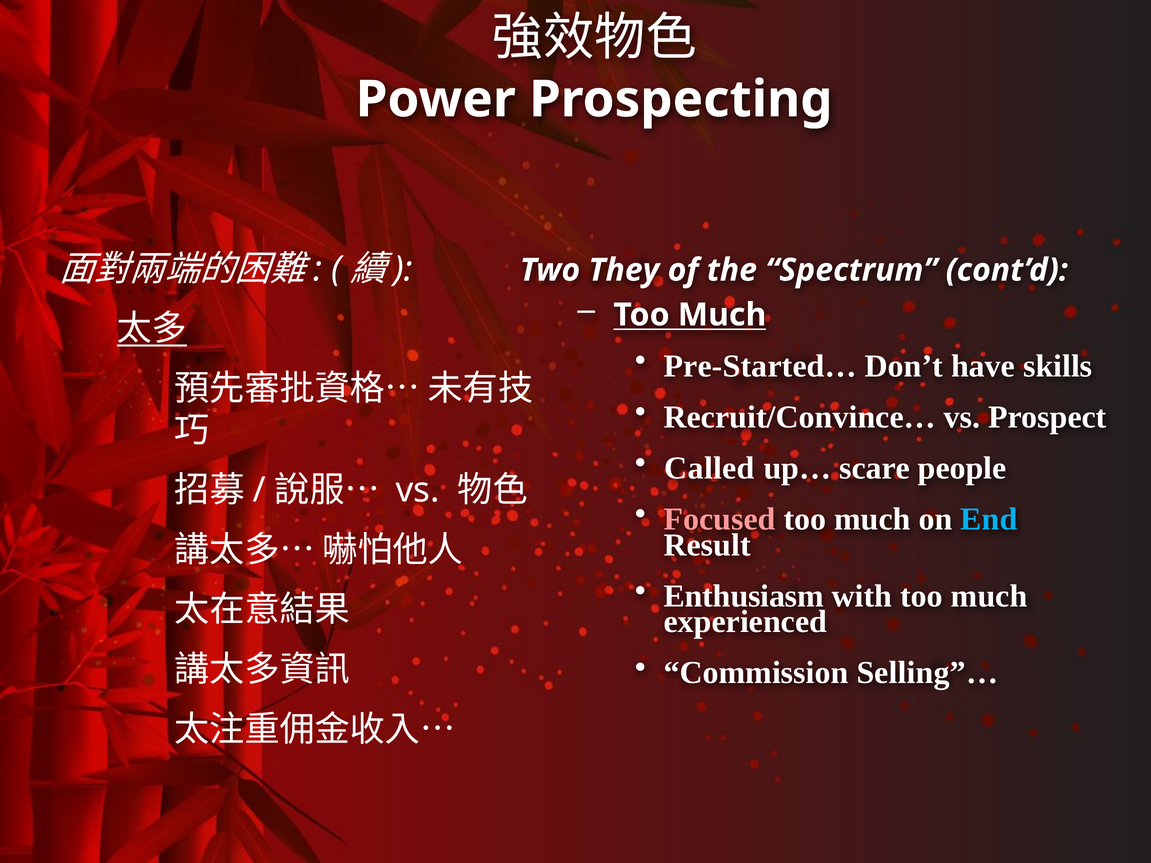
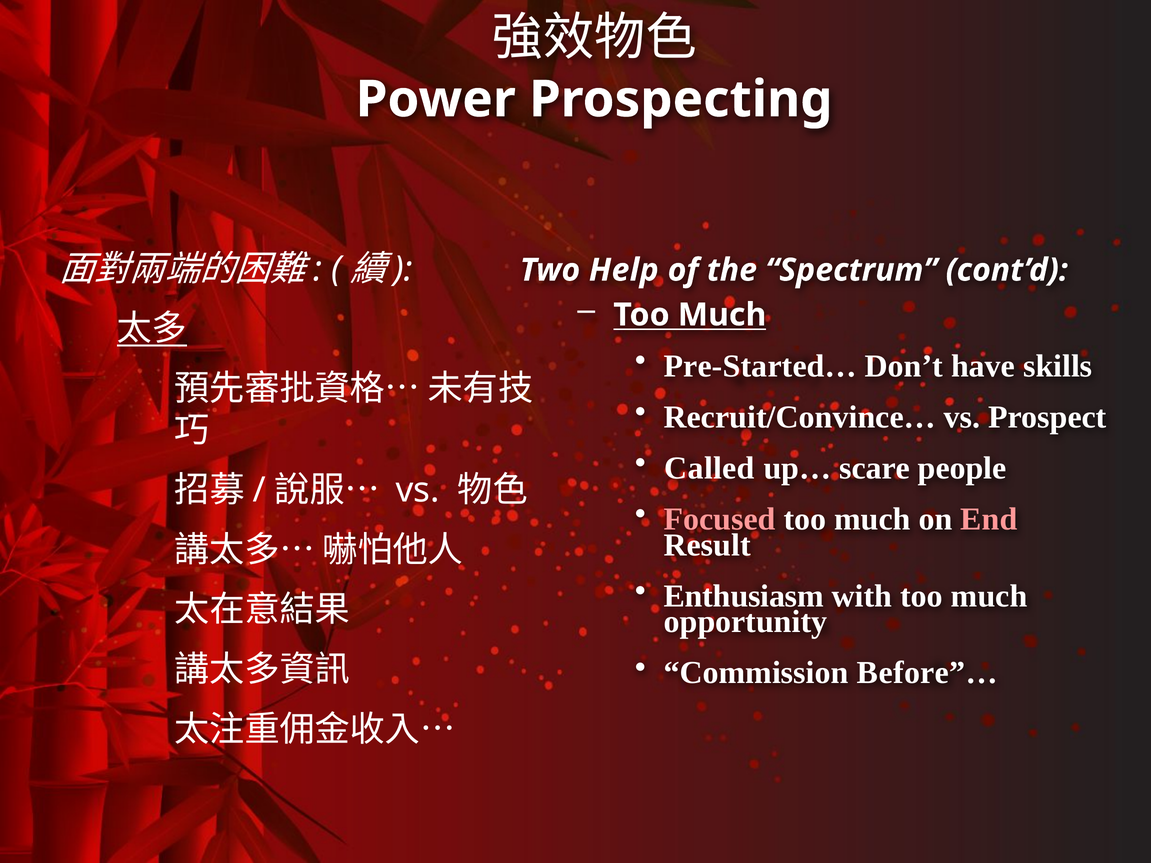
They: They -> Help (624, 270)
End colour: light blue -> pink (989, 520)
experienced: experienced -> opportunity (745, 622)
Selling”…: Selling”… -> Before”… (927, 673)
